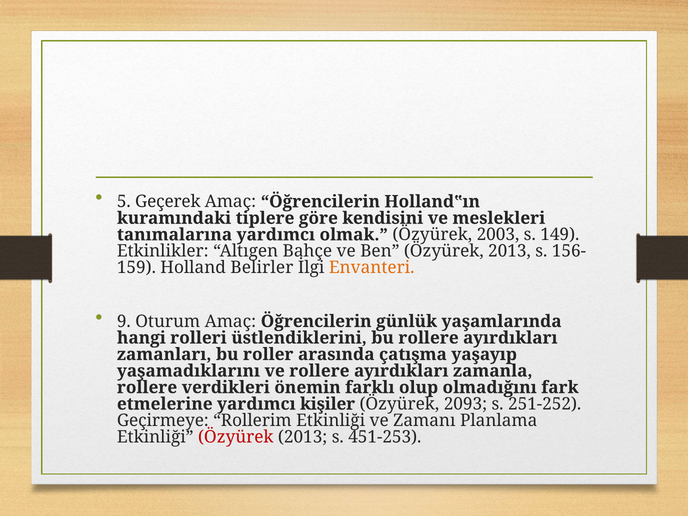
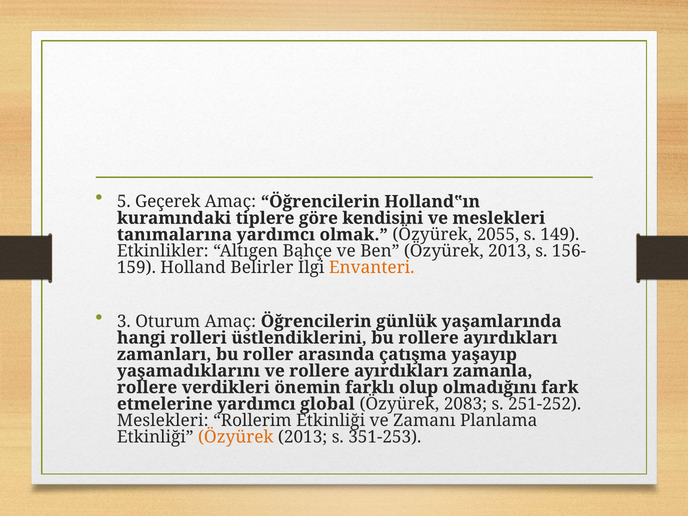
2003: 2003 -> 2055 (498, 235)
9: 9 -> 3 (124, 321)
kişiler: kişiler -> global (327, 404)
2093: 2093 -> 2083 (465, 404)
Geçirmeye: Geçirmeye -> Meslekleri (163, 421)
Özyürek colour: red -> orange (236, 437)
451-253: 451-253 -> 351-253 (385, 437)
